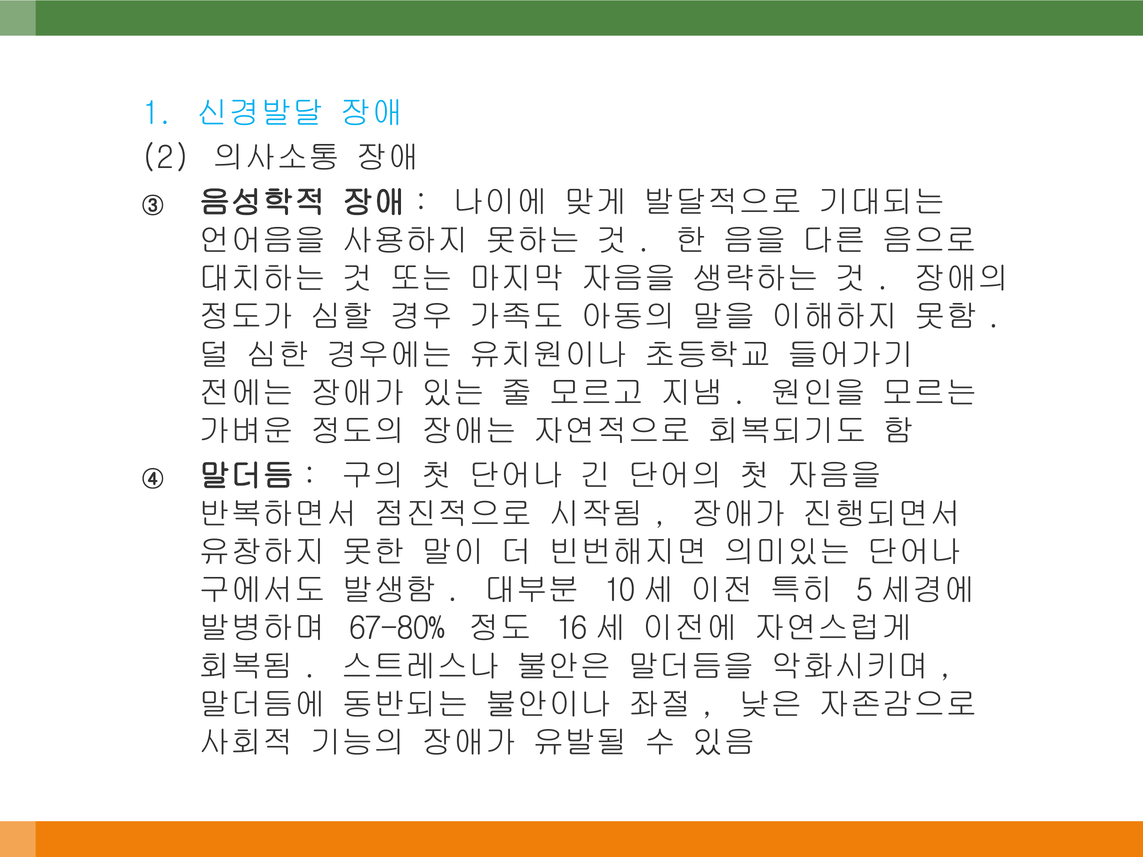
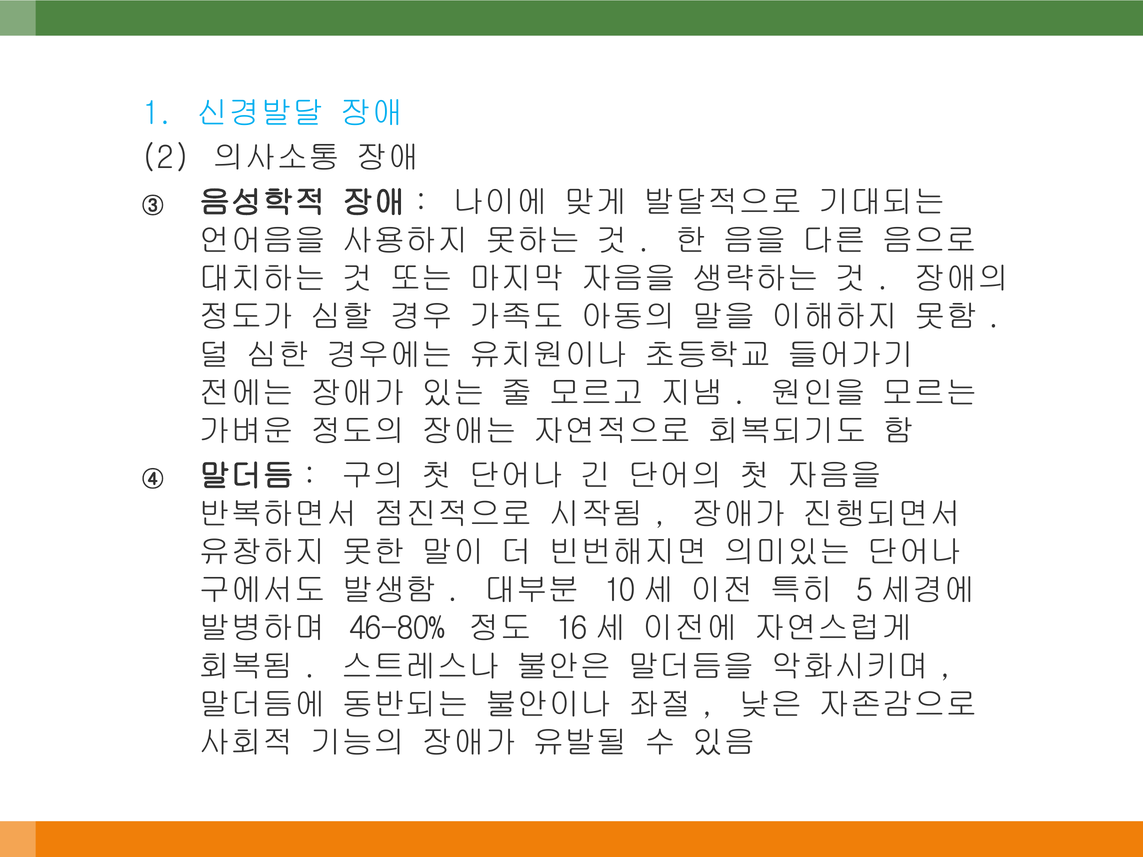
67-80%: 67-80% -> 46-80% (397, 629)
